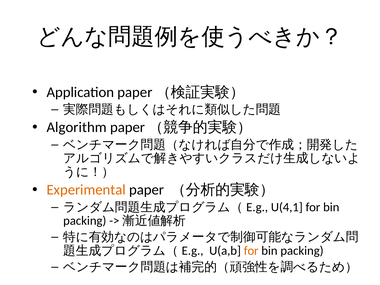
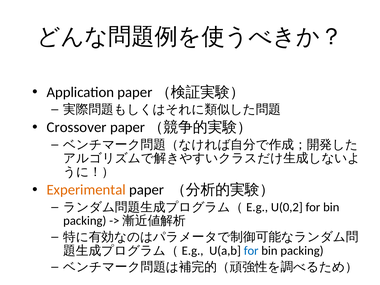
Algorithm: Algorithm -> Crossover (77, 127)
U(4,1: U(4,1 -> U(0,2 (287, 207)
for colour: orange -> blue (251, 251)
